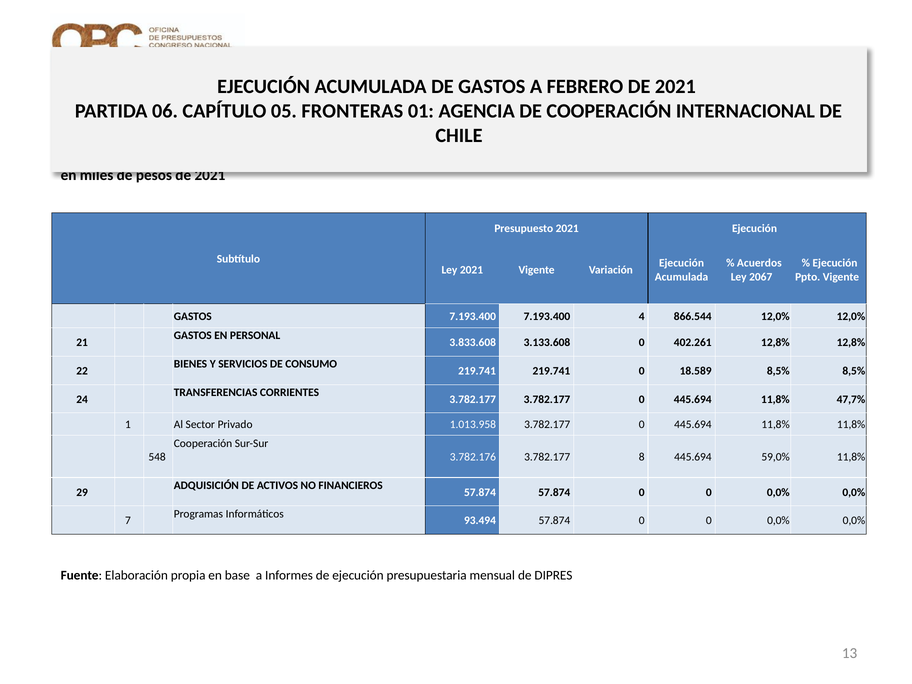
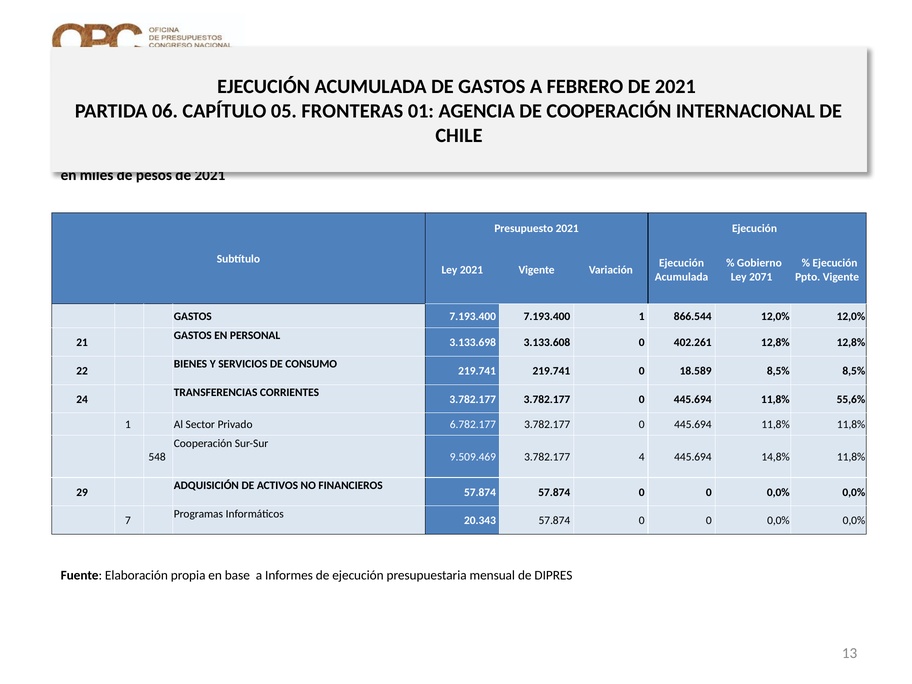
Acuerdos: Acuerdos -> Gobierno (759, 263)
2067: 2067 -> 2071 (761, 277)
7.193.400 4: 4 -> 1 (642, 316)
3.833.608: 3.833.608 -> 3.133.698 (473, 343)
47,7%: 47,7% -> 55,6% (851, 399)
1.013.958: 1.013.958 -> 6.782.177 (473, 425)
3.782.176: 3.782.176 -> 9.509.469 (473, 457)
8: 8 -> 4 (642, 457)
59,0%: 59,0% -> 14,8% (776, 457)
93.494: 93.494 -> 20.343 (480, 521)
